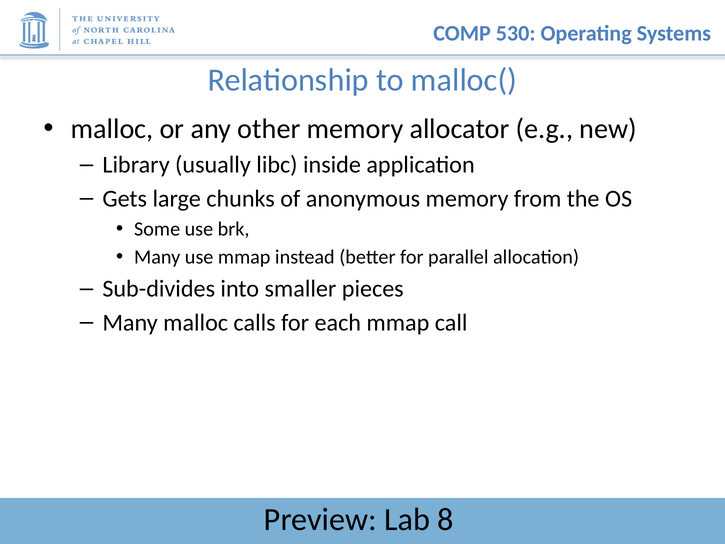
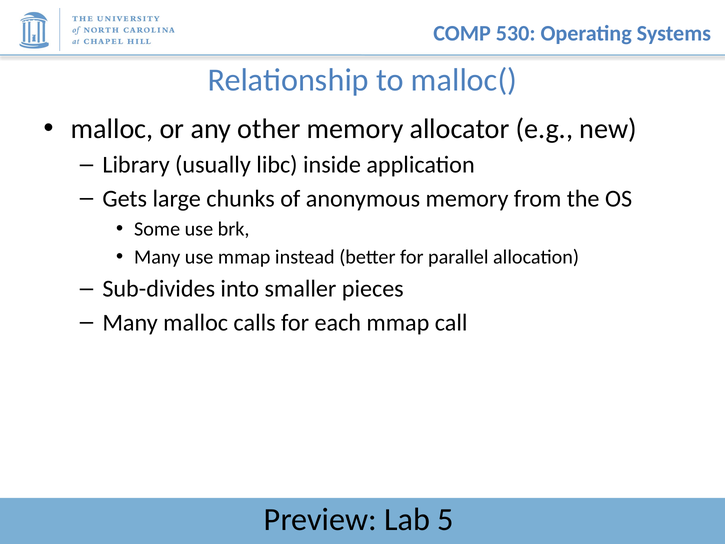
8: 8 -> 5 (445, 519)
